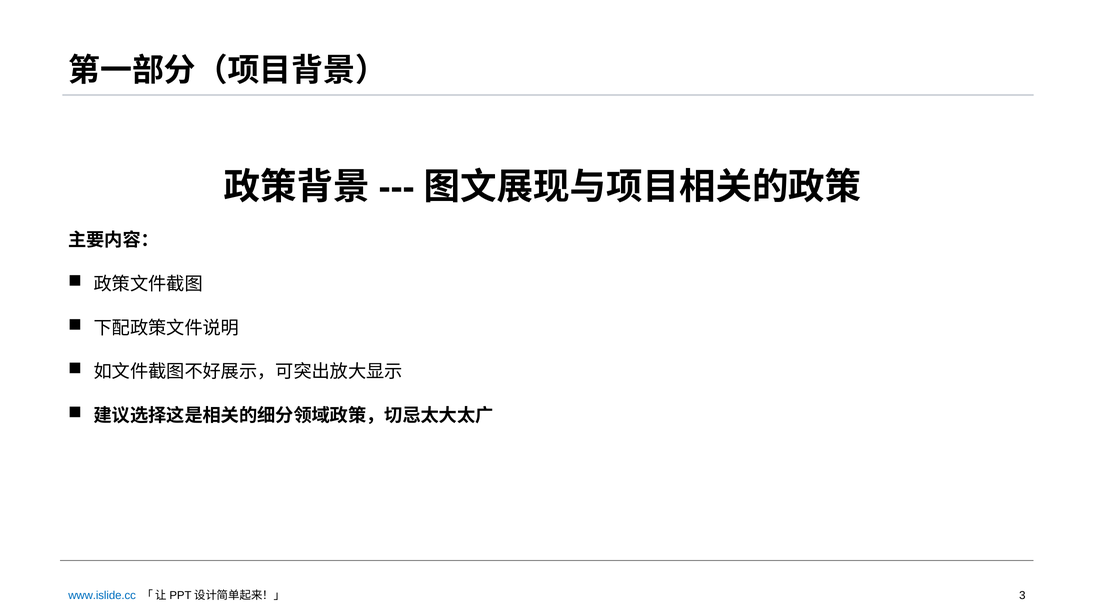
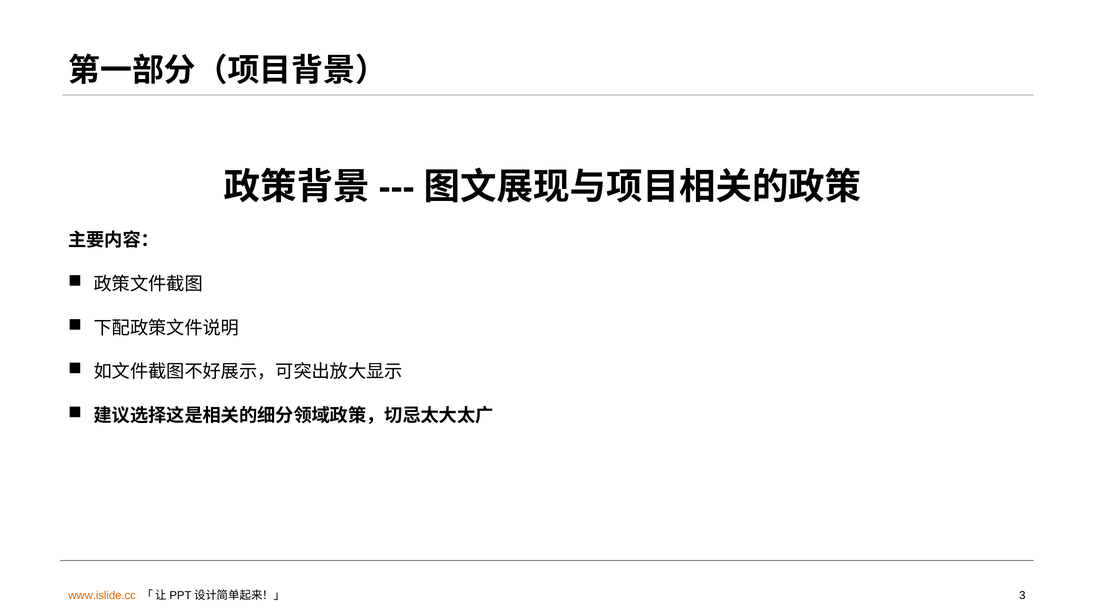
www.islide.cc colour: blue -> orange (102, 595)
